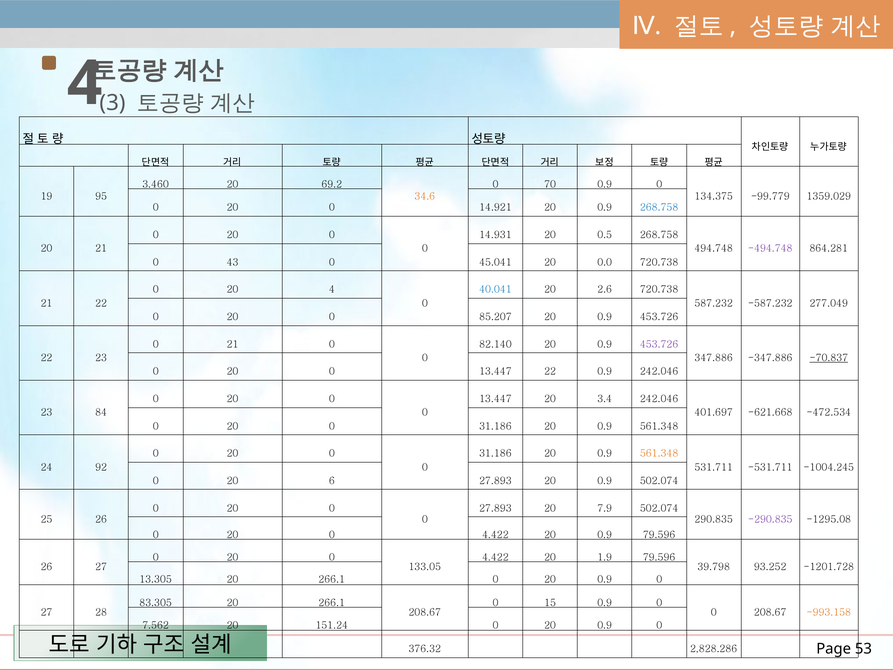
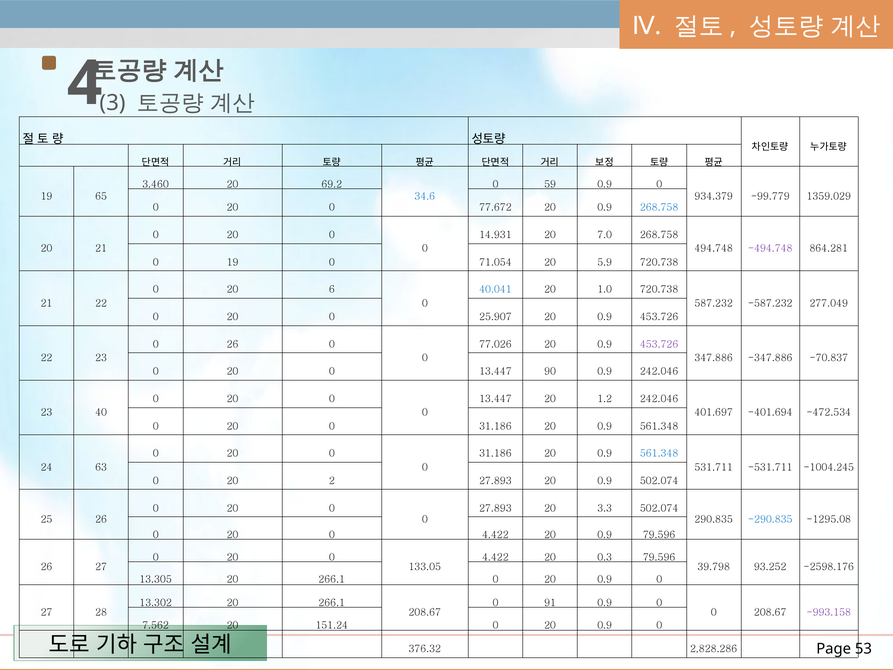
70: 70 -> 59 (550, 185)
95: 95 -> 65 (101, 196)
34.6 colour: orange -> blue (425, 196)
134.375: 134.375 -> 934.379 (714, 196)
14.921: 14.921 -> 77.672 (495, 208)
0.5: 0.5 -> 7.0 (605, 235)
0 43: 43 -> 19 (233, 262)
45.041: 45.041 -> 71.054 (495, 262)
0.0: 0.0 -> 5.9 (605, 262)
20 4: 4 -> 6 (332, 290)
2.6: 2.6 -> 1.0 (605, 290)
85.207: 85.207 -> 25.907 (495, 317)
0 21: 21 -> 26 (233, 344)
82.140: 82.140 -> 77.026 (495, 344)
-70.837 underline: present -> none (829, 358)
13.447 22: 22 -> 90 (550, 372)
3.4: 3.4 -> 1.2 (605, 399)
84: 84 -> 40 (101, 412)
-621.668: -621.668 -> -401.694 (770, 412)
561.348 colour: orange -> blue (659, 453)
92: 92 -> 63 (101, 467)
6: 6 -> 2 (332, 481)
7.9: 7.9 -> 3.3 (605, 508)
-290.835 colour: purple -> blue (770, 519)
1.9: 1.9 -> 0.3 (605, 557)
-1201.728: -1201.728 -> -2598.176 (829, 567)
83.305: 83.305 -> 13.302 (156, 603)
15: 15 -> 91 (550, 603)
-993.158 colour: orange -> purple (829, 612)
